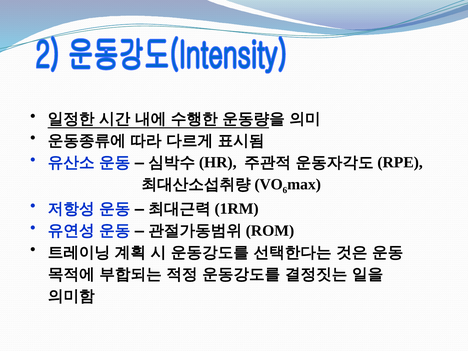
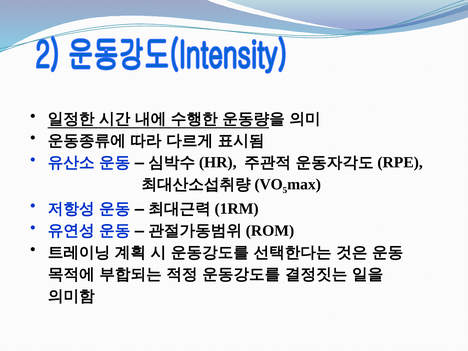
6: 6 -> 5 (285, 190)
